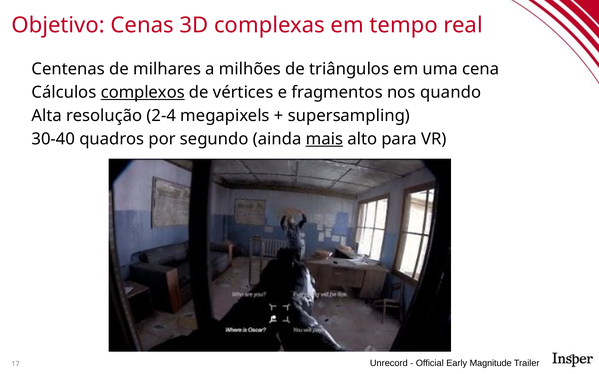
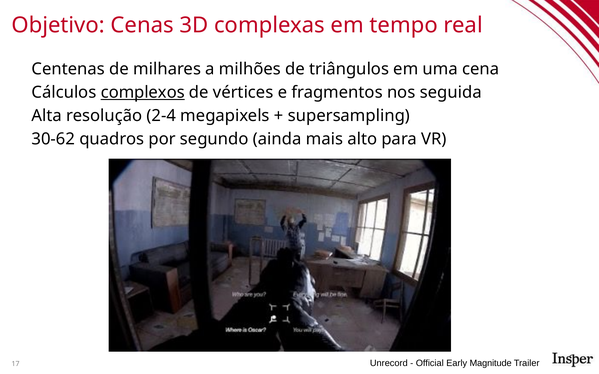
quando: quando -> seguida (451, 92)
30-40: 30-40 -> 30-62 (53, 139)
mais underline: present -> none (324, 139)
